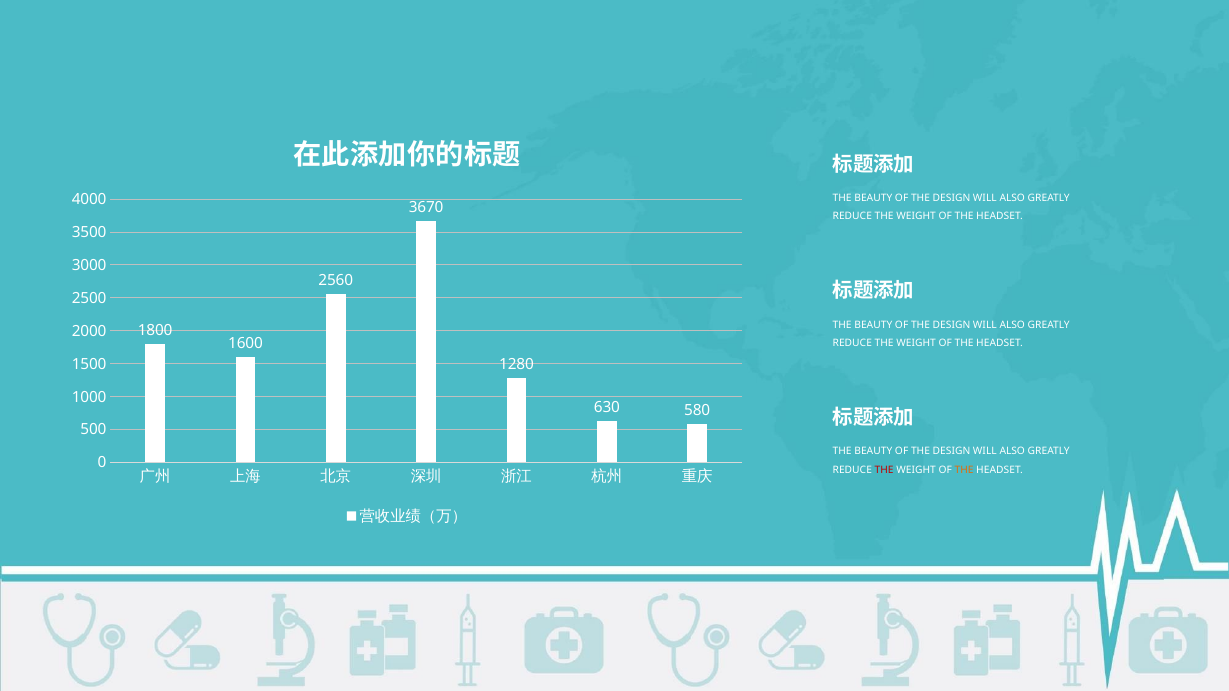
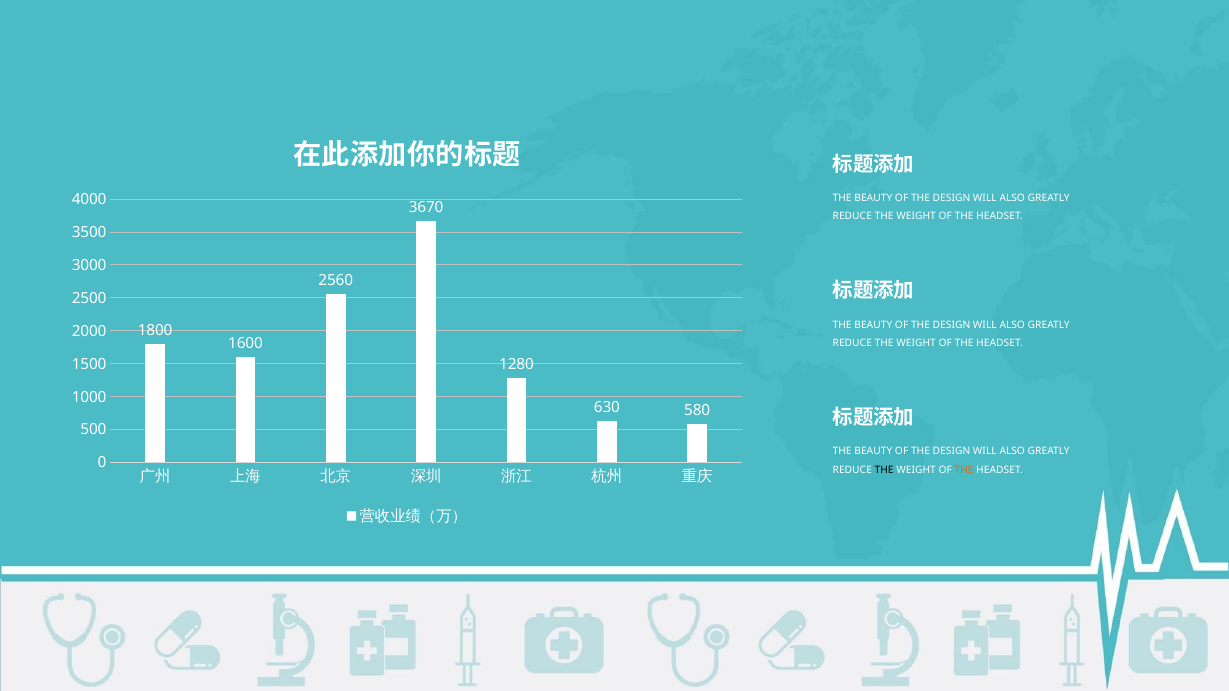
THE colour: red -> black (884, 470)
